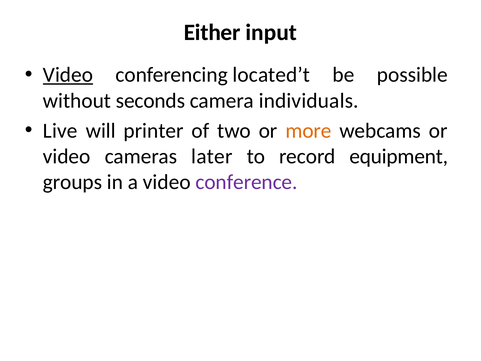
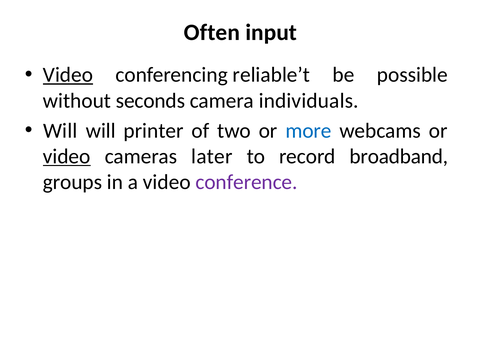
Either: Either -> Often (212, 33)
located’t: located’t -> reliable’t (271, 75)
Live: Live -> Will (60, 131)
more colour: orange -> blue (308, 131)
video underline: none -> present (67, 156)
equipment: equipment -> broadband (399, 156)
